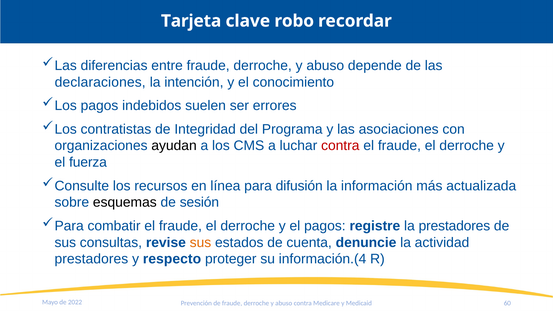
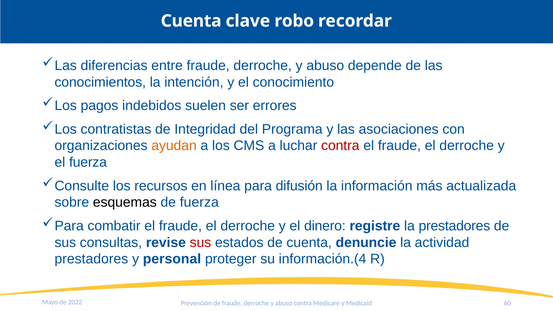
Tarjeta: Tarjeta -> Cuenta (191, 21)
declaraciones: declaraciones -> conocimientos (100, 82)
ayudan colour: black -> orange (174, 146)
de sesión: sesión -> fuerza (199, 202)
el pagos: pagos -> dinero (325, 226)
sus colour: orange -> red (200, 243)
respecto: respecto -> personal (172, 259)
